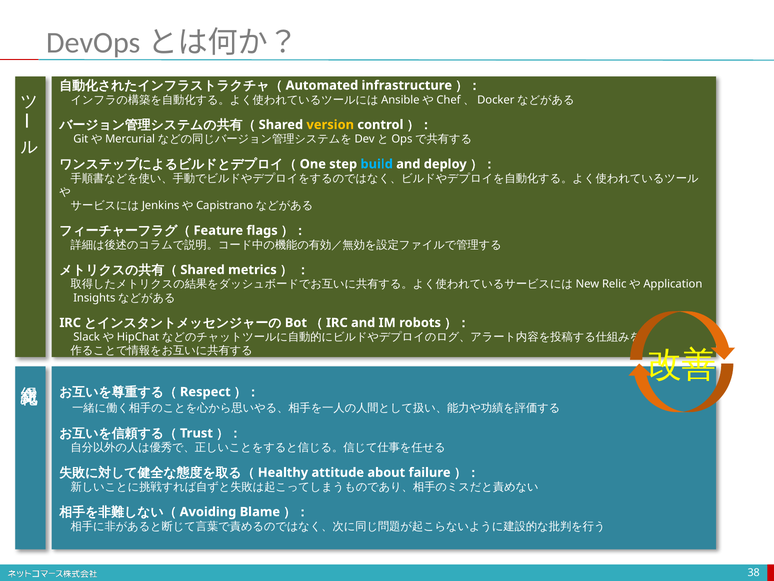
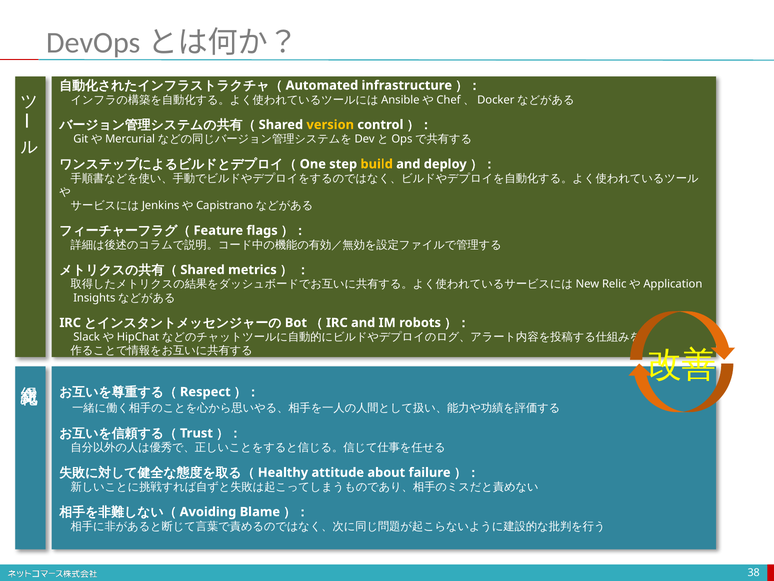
build colour: light blue -> yellow (377, 164)
